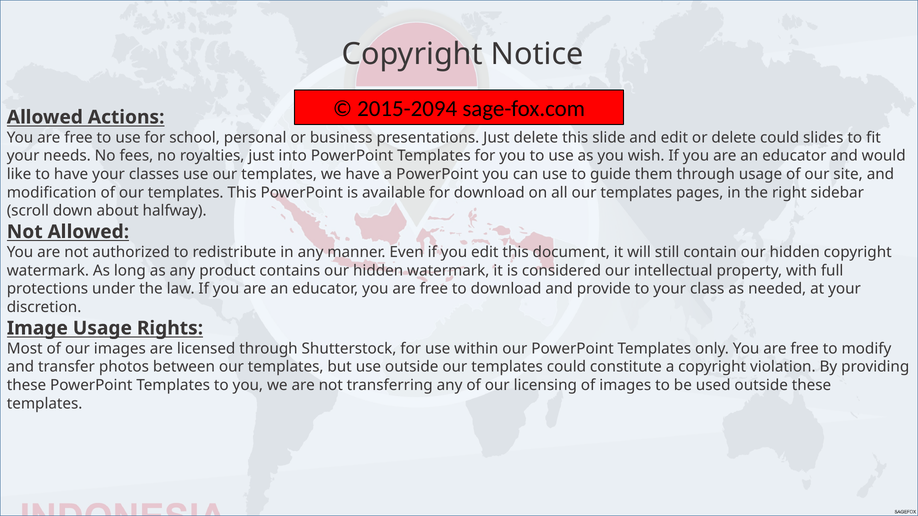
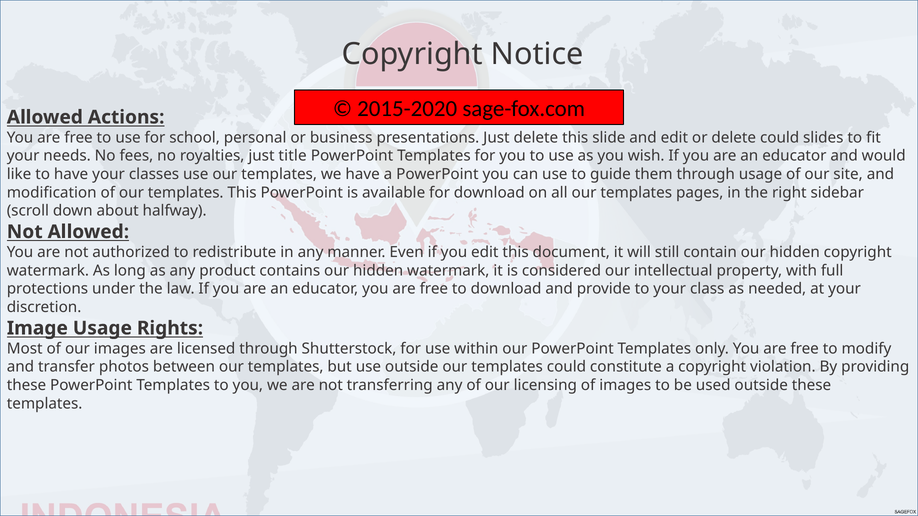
2015-2094: 2015-2094 -> 2015-2020 (407, 109)
into: into -> title (293, 156)
